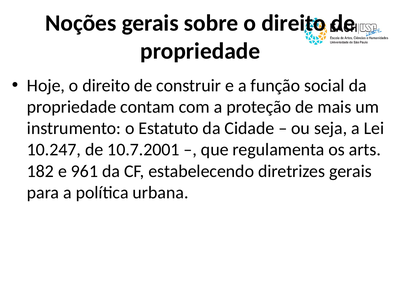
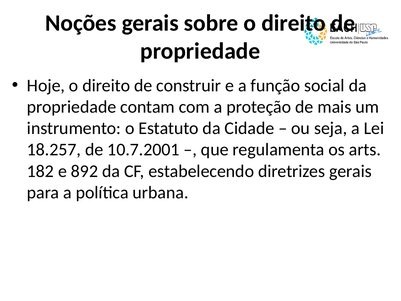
10.247: 10.247 -> 18.257 (54, 150)
961: 961 -> 892 (84, 171)
